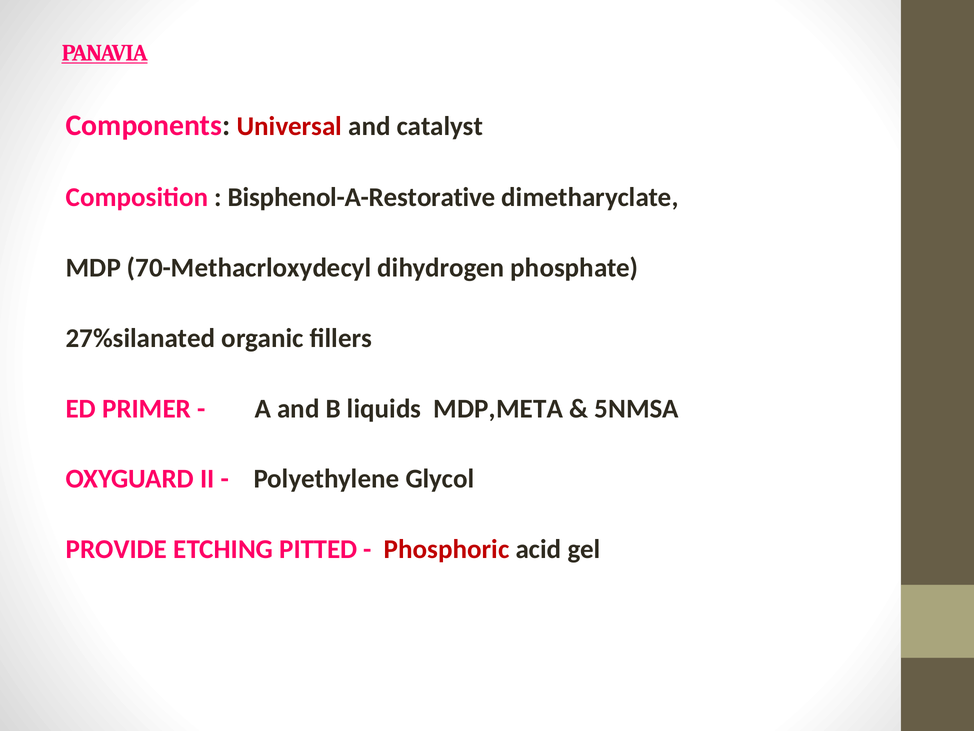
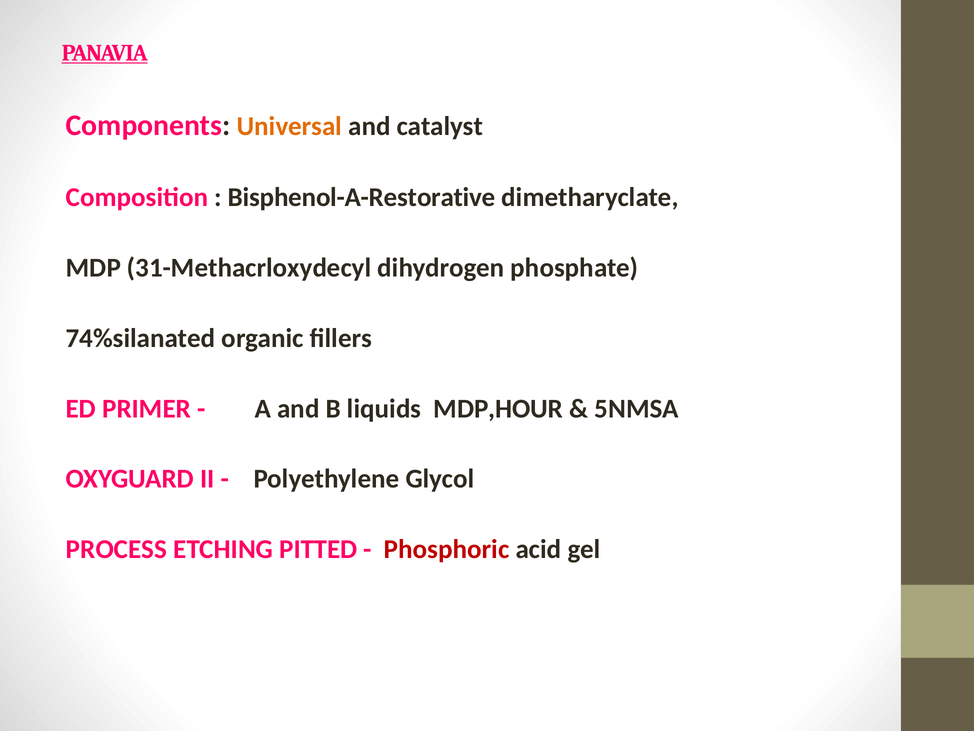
Universal colour: red -> orange (289, 126)
70-Methacrloxydecyl: 70-Methacrloxydecyl -> 31-Methacrloxydecyl (249, 268)
27%silanated: 27%silanated -> 74%silanated (141, 338)
MDP,META: MDP,META -> MDP,HOUR (498, 408)
PROVIDE: PROVIDE -> PROCESS (116, 549)
